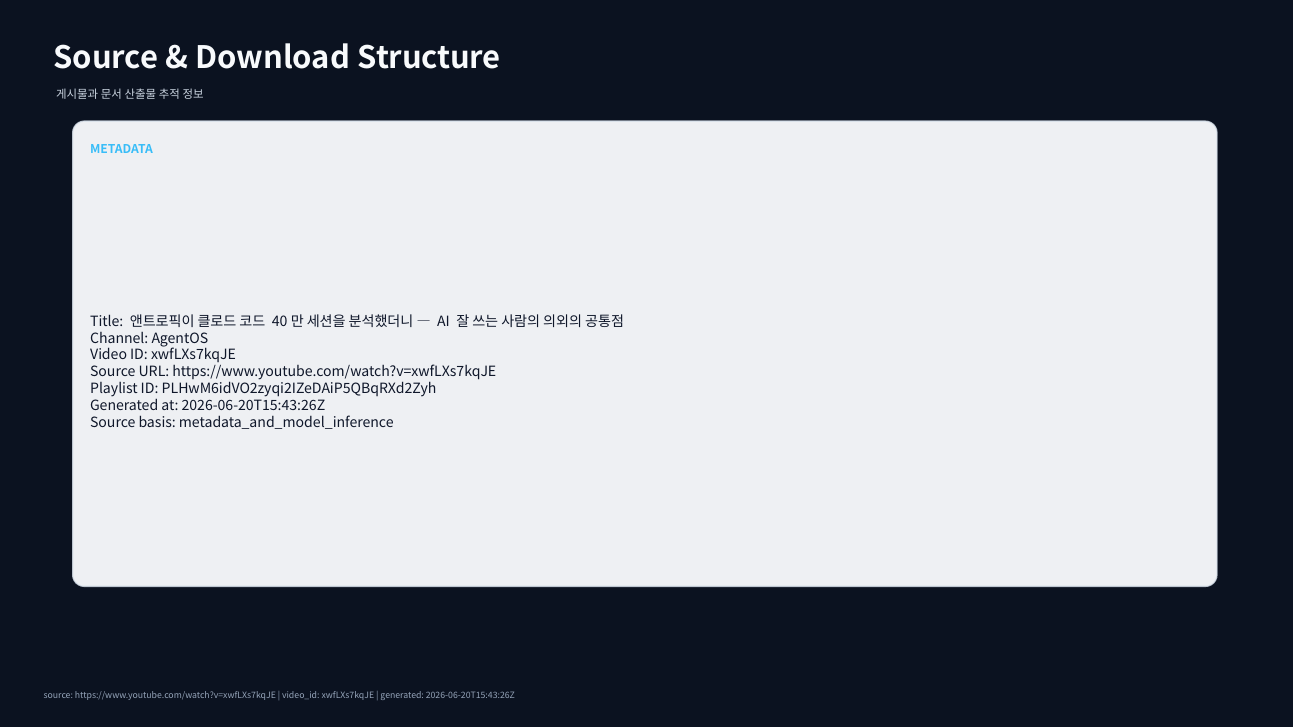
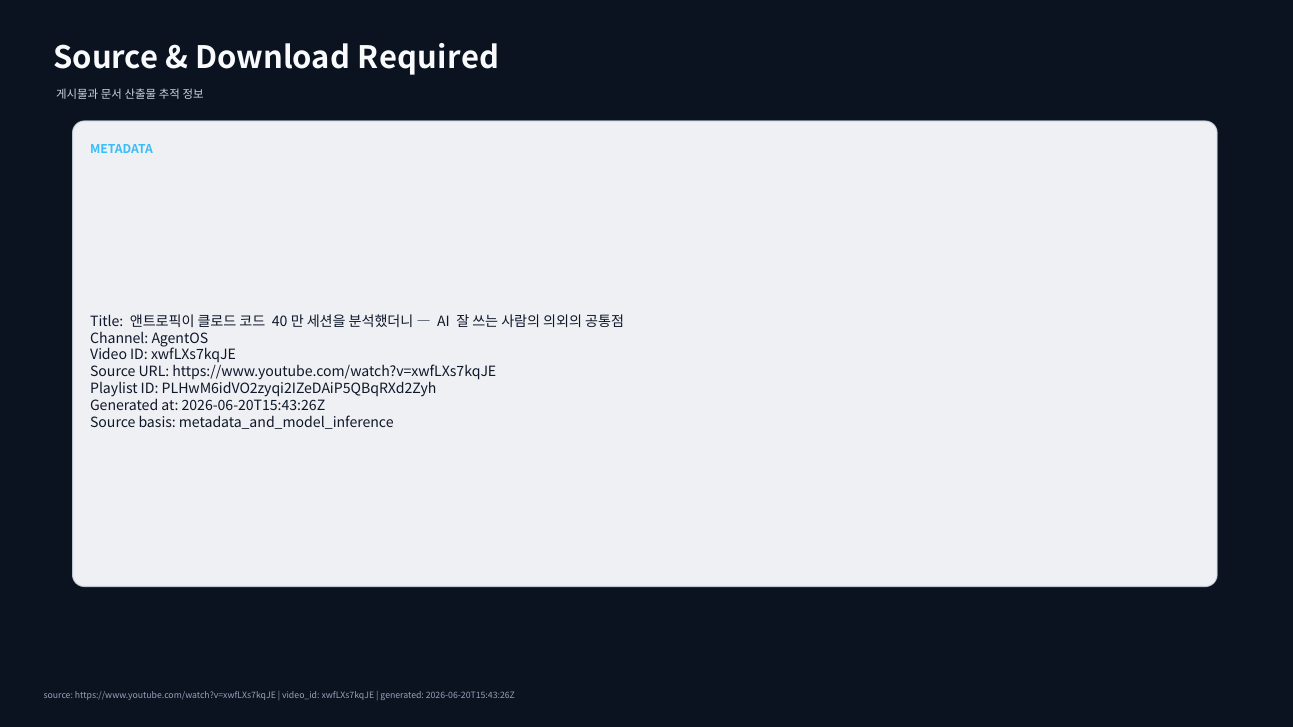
Structure: Structure -> Required (429, 58)
